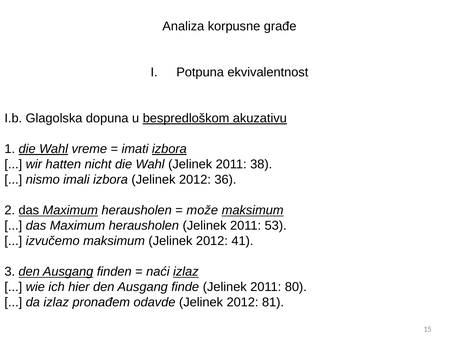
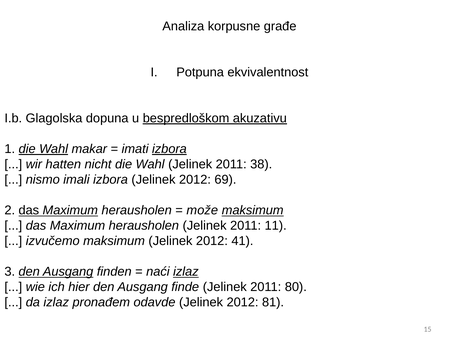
vreme: vreme -> makar (89, 149)
36: 36 -> 69 (225, 179)
53: 53 -> 11 (276, 225)
